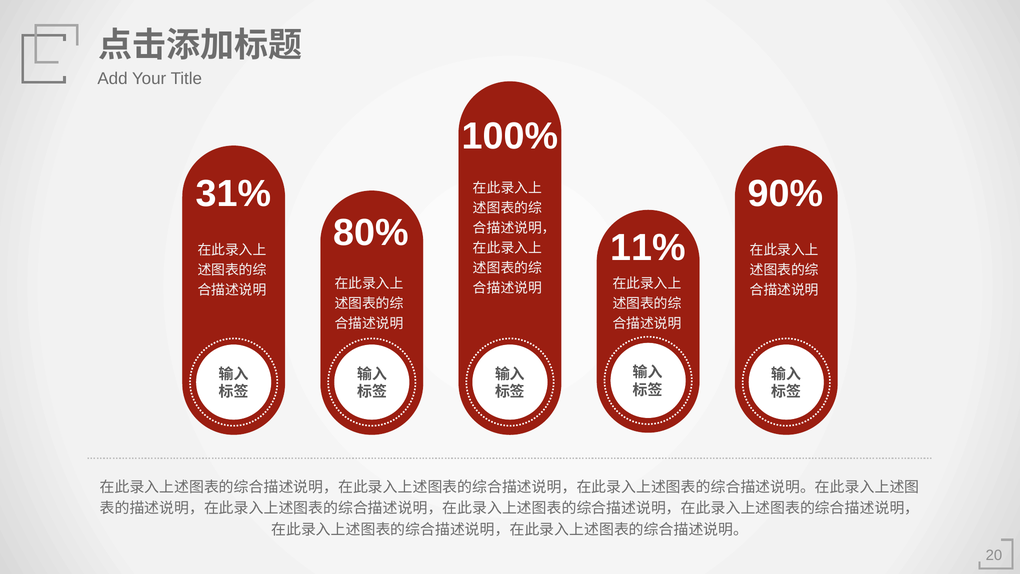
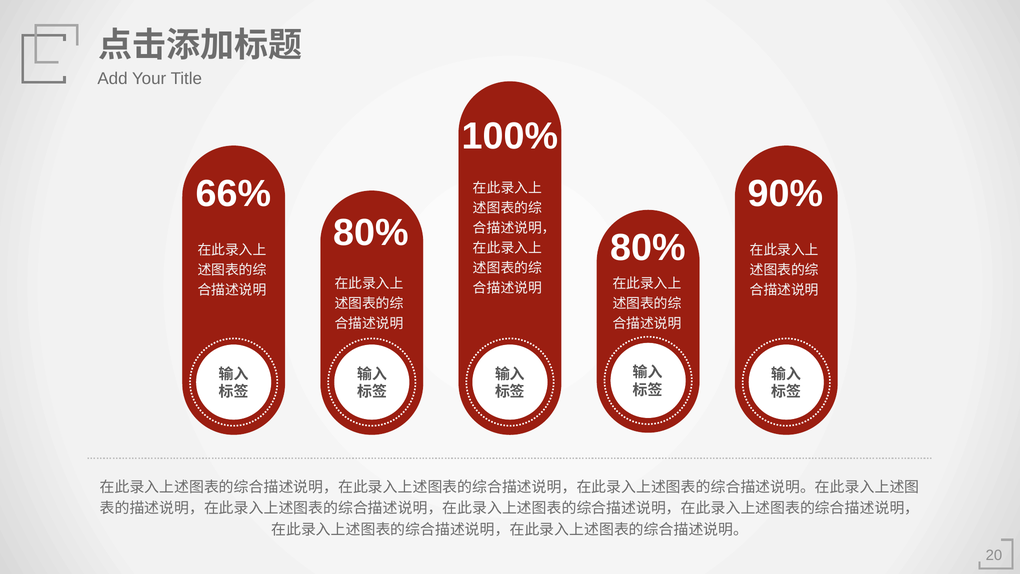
31%: 31% -> 66% (234, 194)
11%: 11% -> 80% (648, 248)
